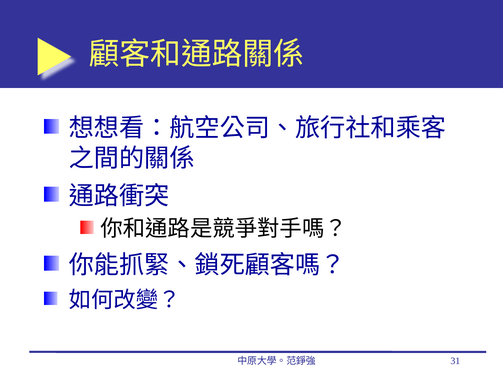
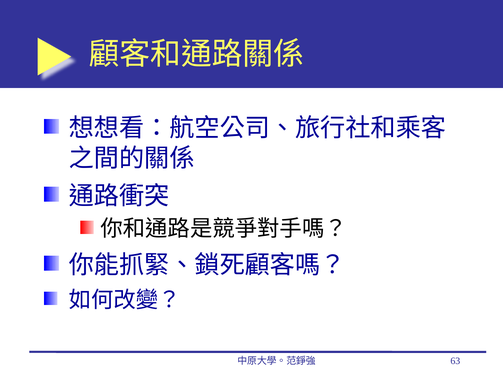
31: 31 -> 63 (455, 361)
